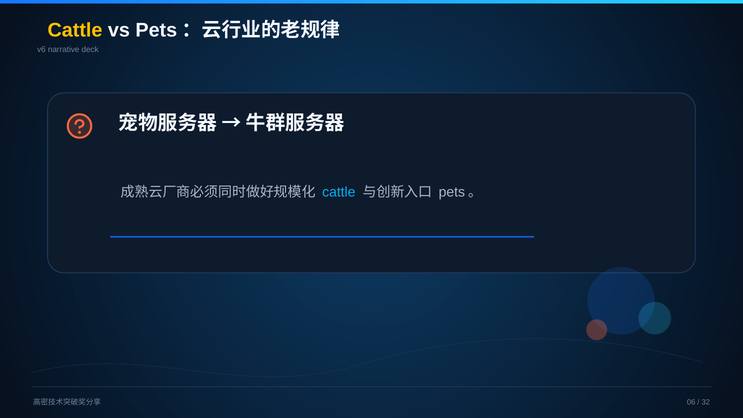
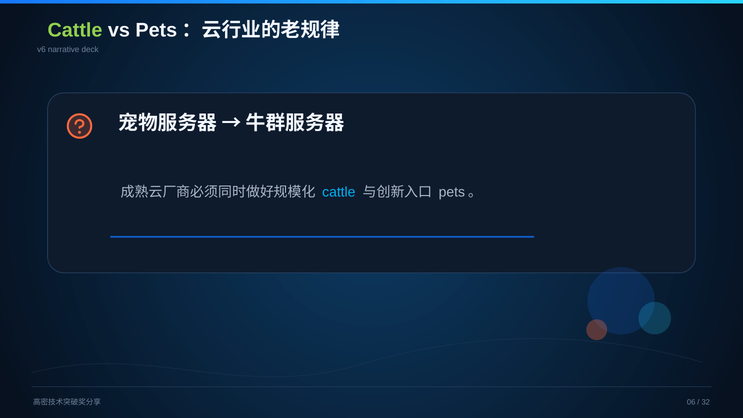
Cattle colour: yellow -> light green (75, 30)
